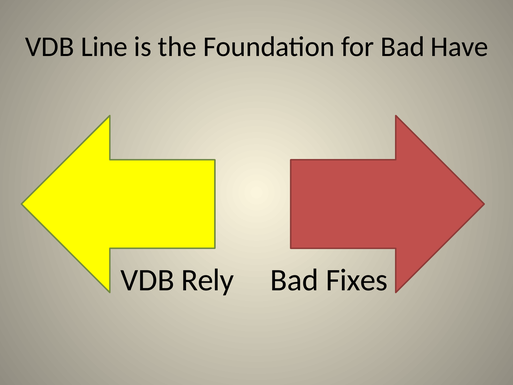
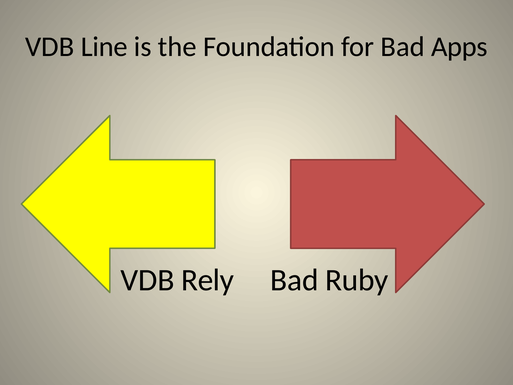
Have: Have -> Apps (459, 47)
Fixes: Fixes -> Ruby (357, 280)
